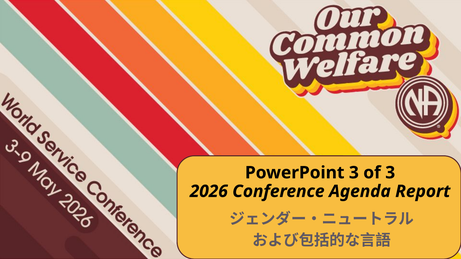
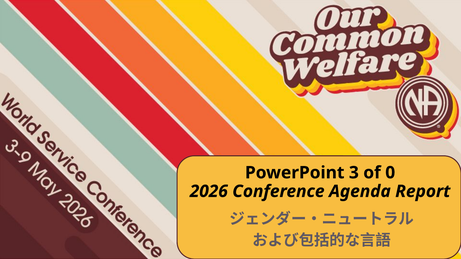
of 3: 3 -> 0 (390, 173)
